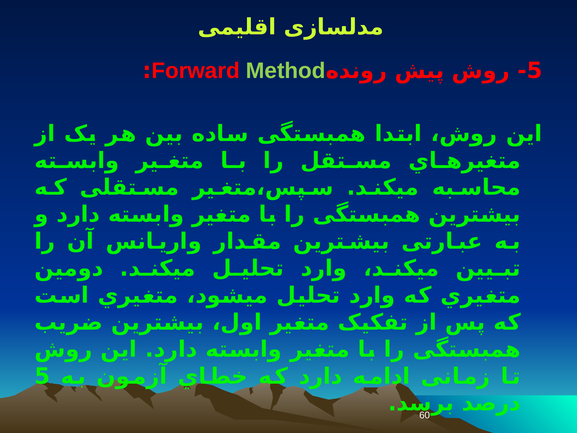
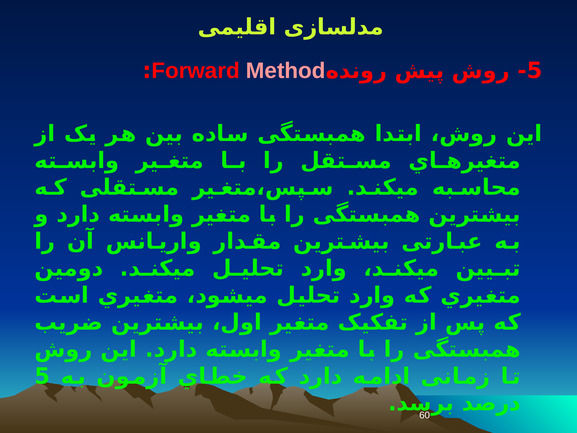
Method colour: light green -> pink (286, 71)
